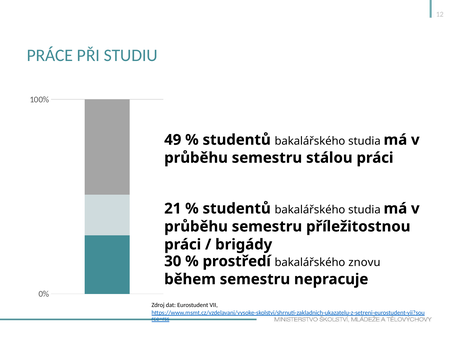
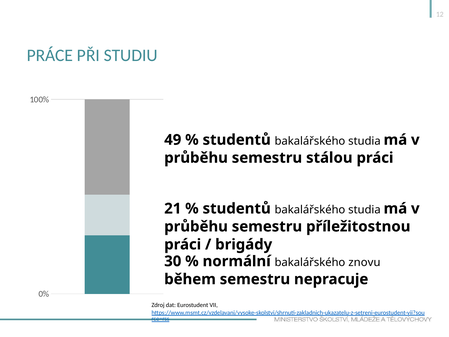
prostředí: prostředí -> normální (237, 261)
